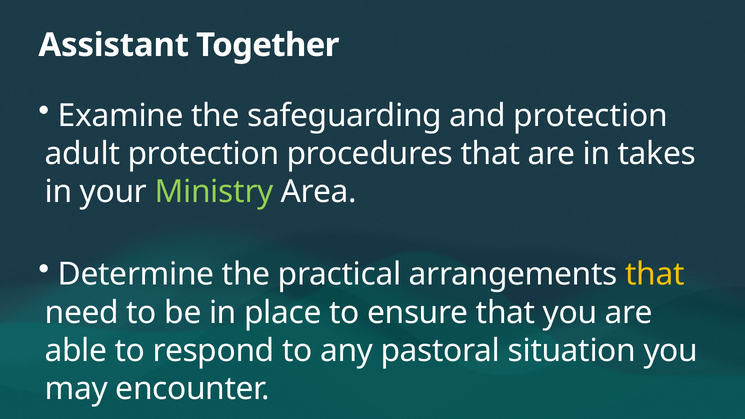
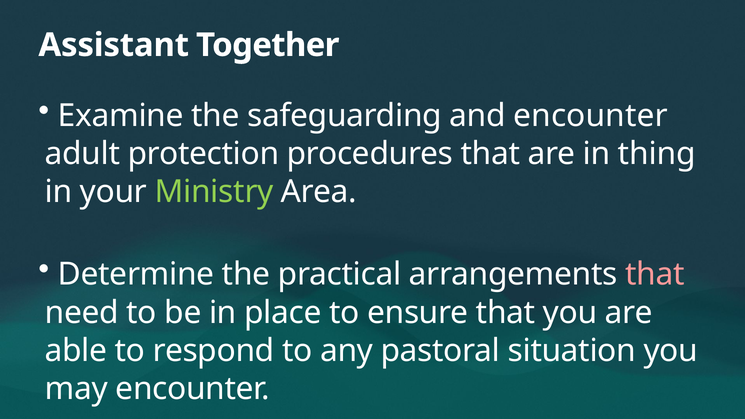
and protection: protection -> encounter (591, 116)
takes: takes -> thing (657, 154)
that colour: yellow -> pink (655, 274)
